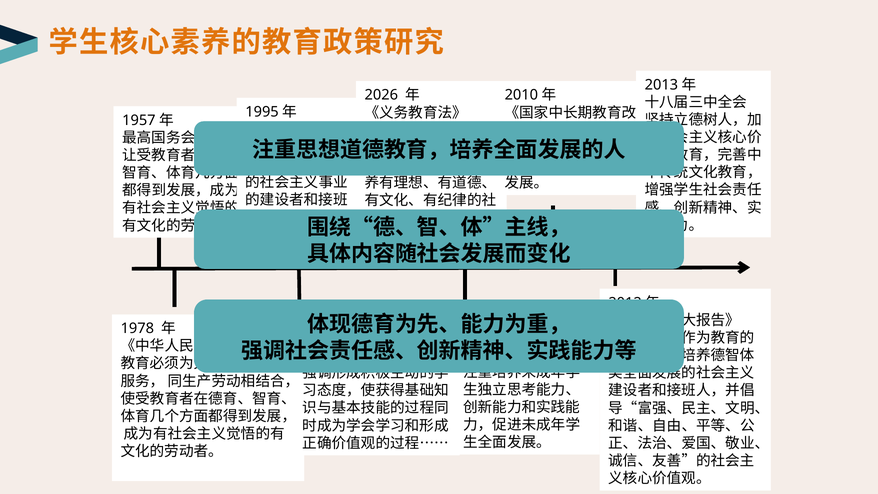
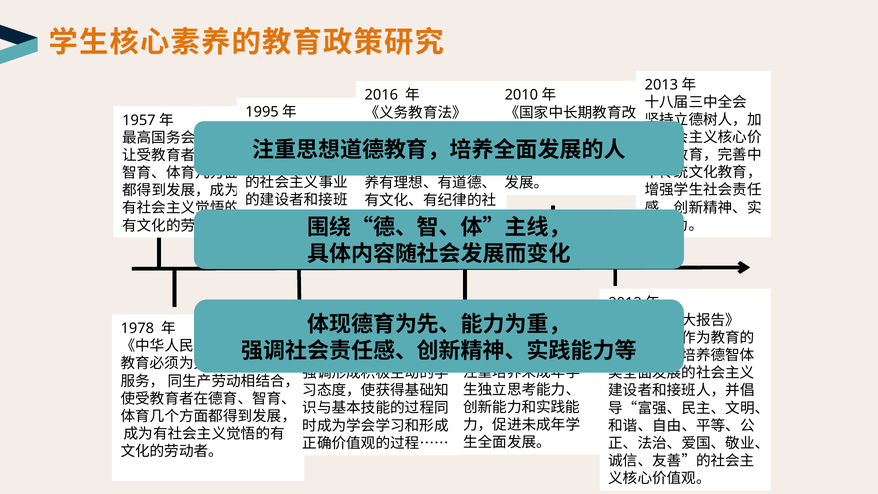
2026: 2026 -> 2016 (381, 95)
